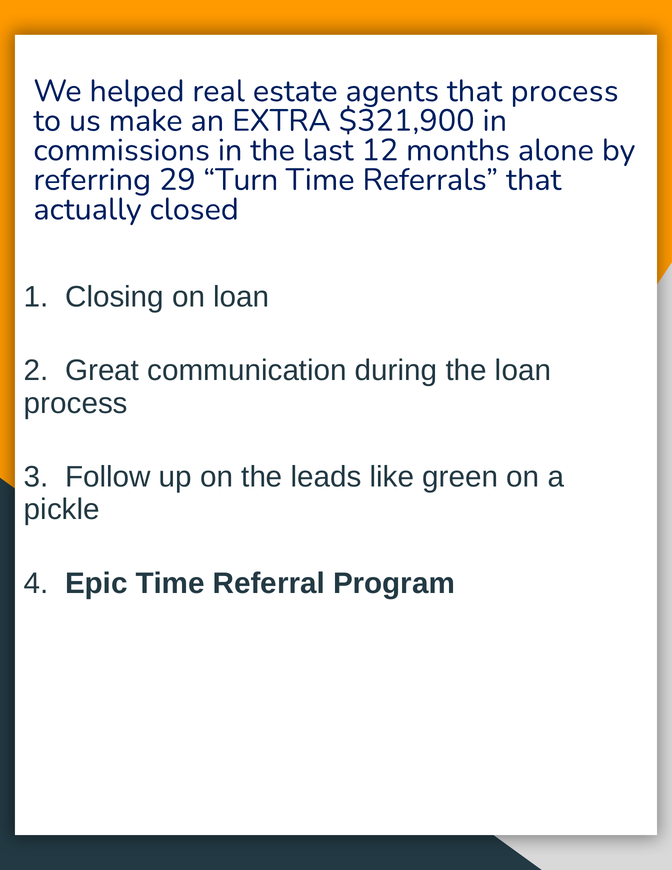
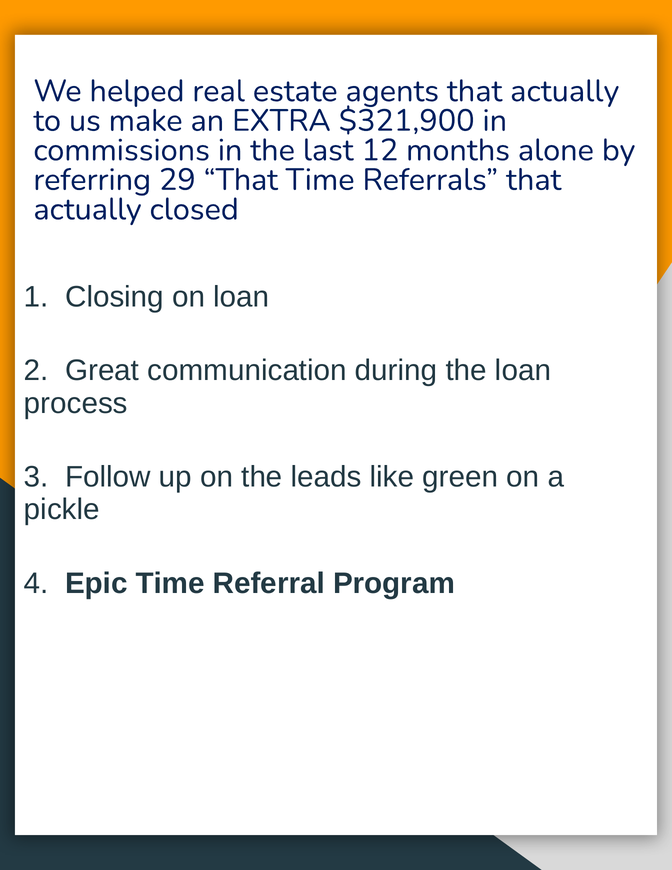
agents that process: process -> actually (565, 91)
29 Turn: Turn -> That (241, 180)
